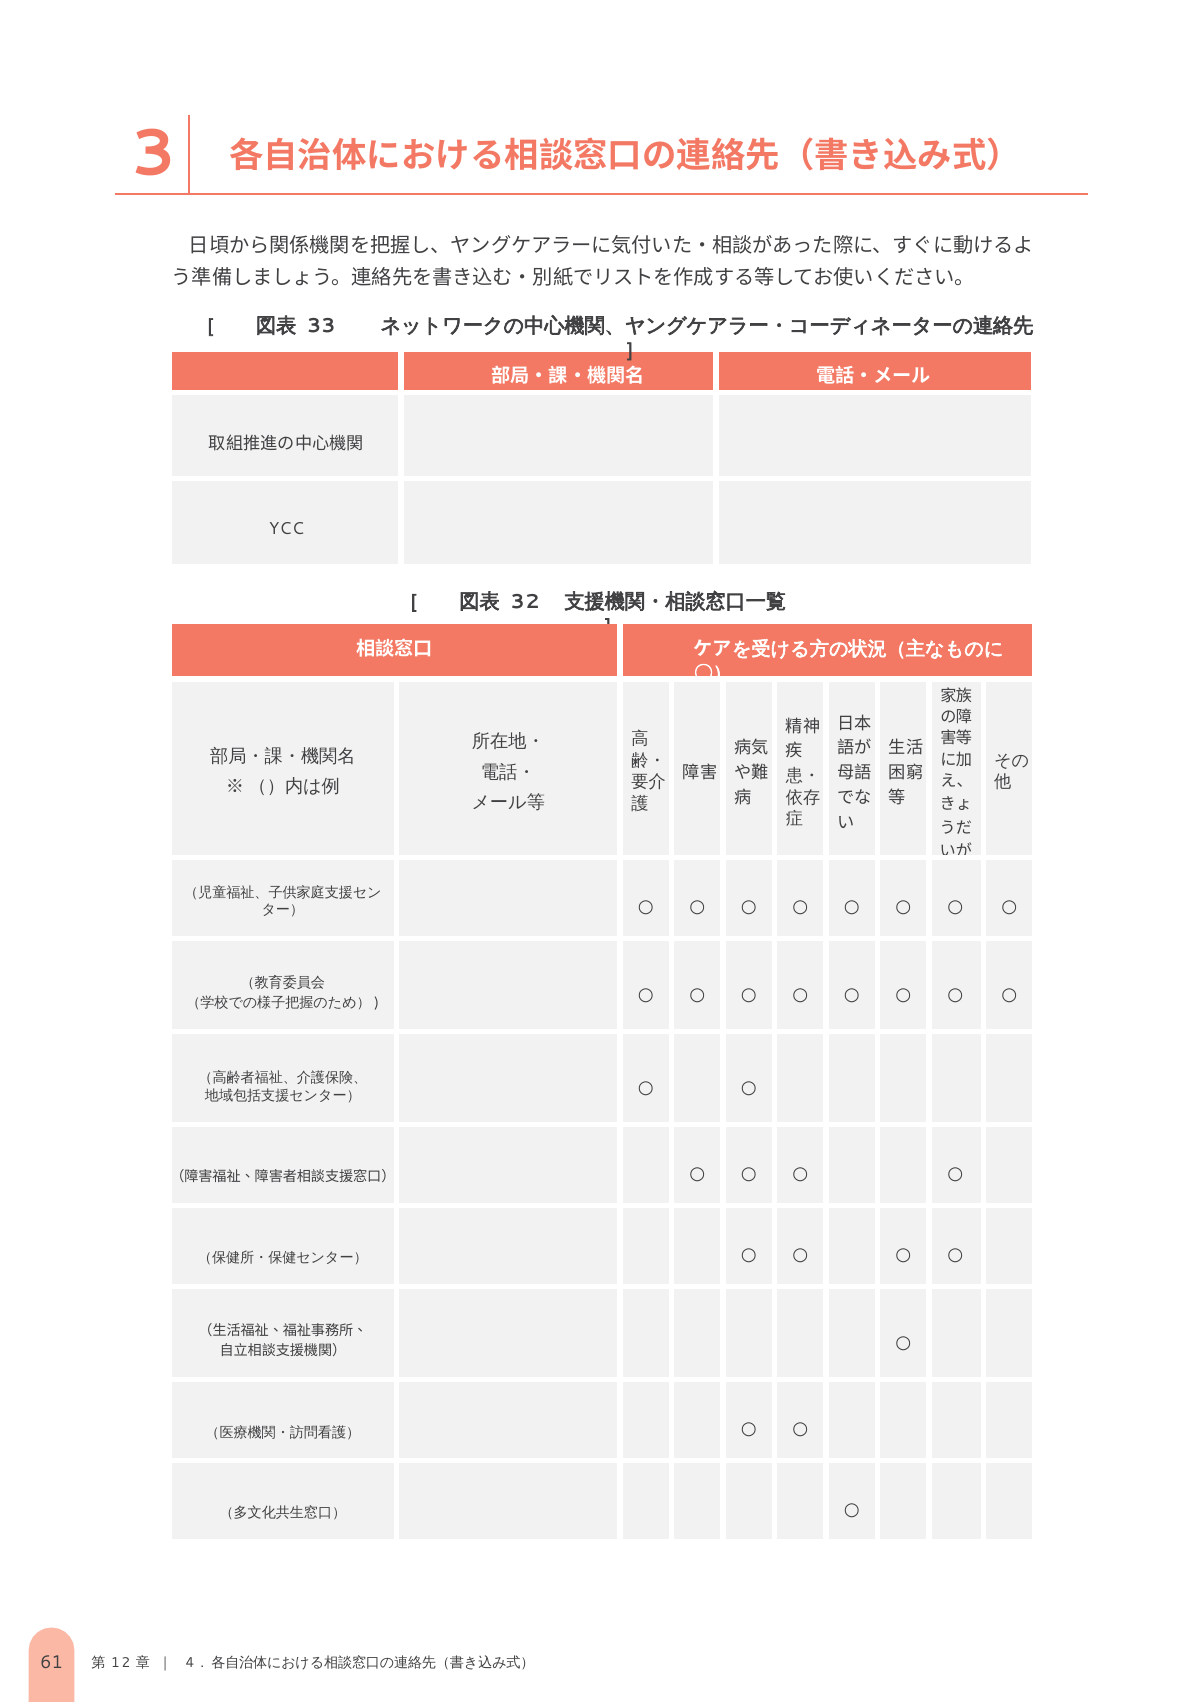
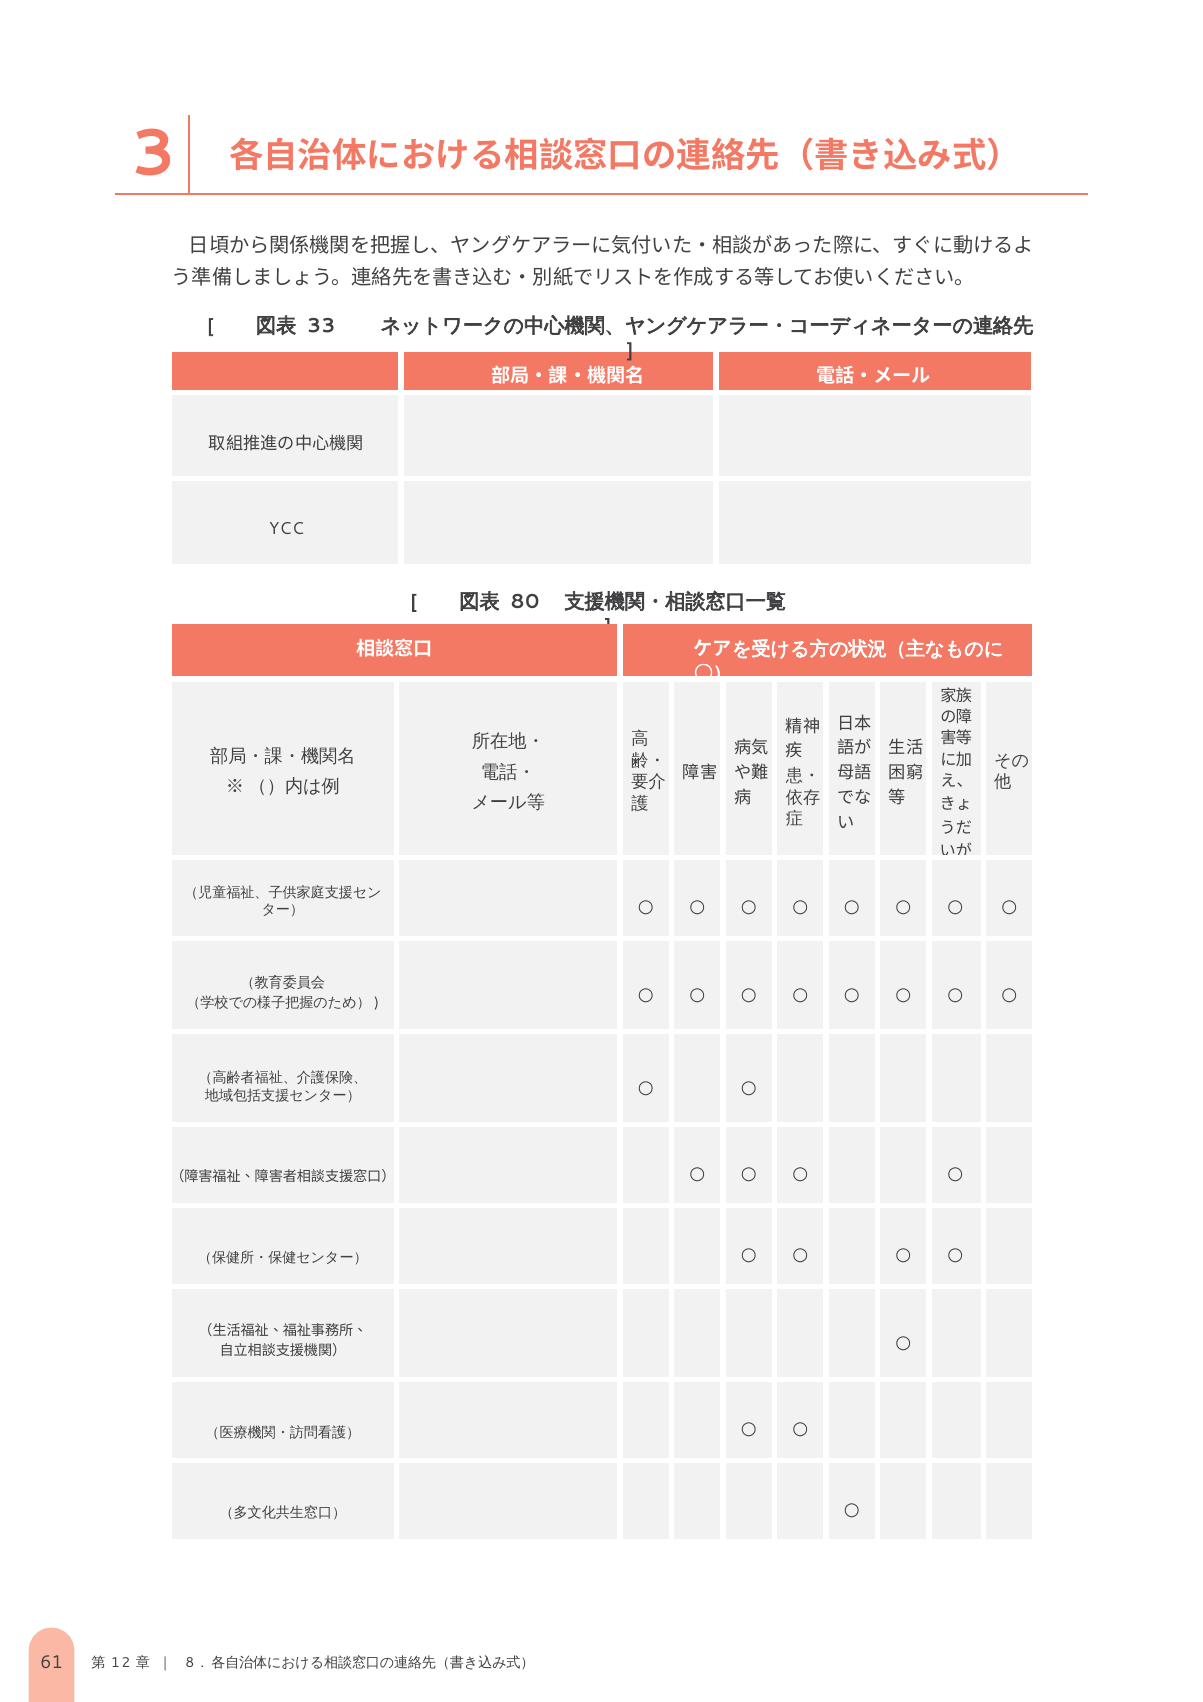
32: 32 -> 80 (525, 601)
4: 4 -> 8 (190, 1662)
